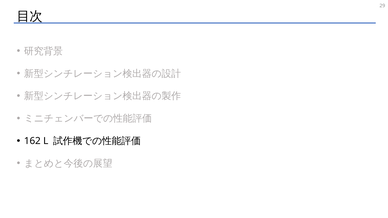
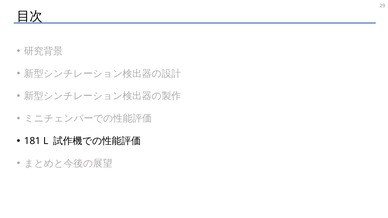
162: 162 -> 181 (32, 141)
